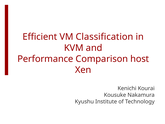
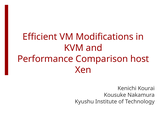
Classification: Classification -> Modifications (105, 37)
